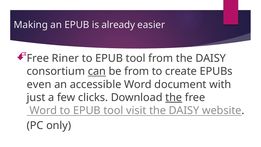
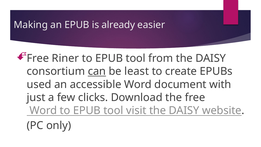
be from: from -> least (137, 71)
even: even -> used (39, 84)
the underline: present -> none (174, 97)
